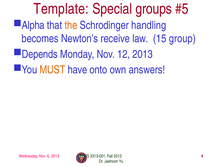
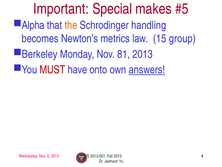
Template: Template -> Important (61, 9)
groups: groups -> makes (154, 9)
receive: receive -> metrics (115, 39)
Depends: Depends -> Berkeley (40, 54)
12: 12 -> 81 (124, 54)
MUST colour: orange -> red (52, 70)
answers underline: none -> present (147, 70)
